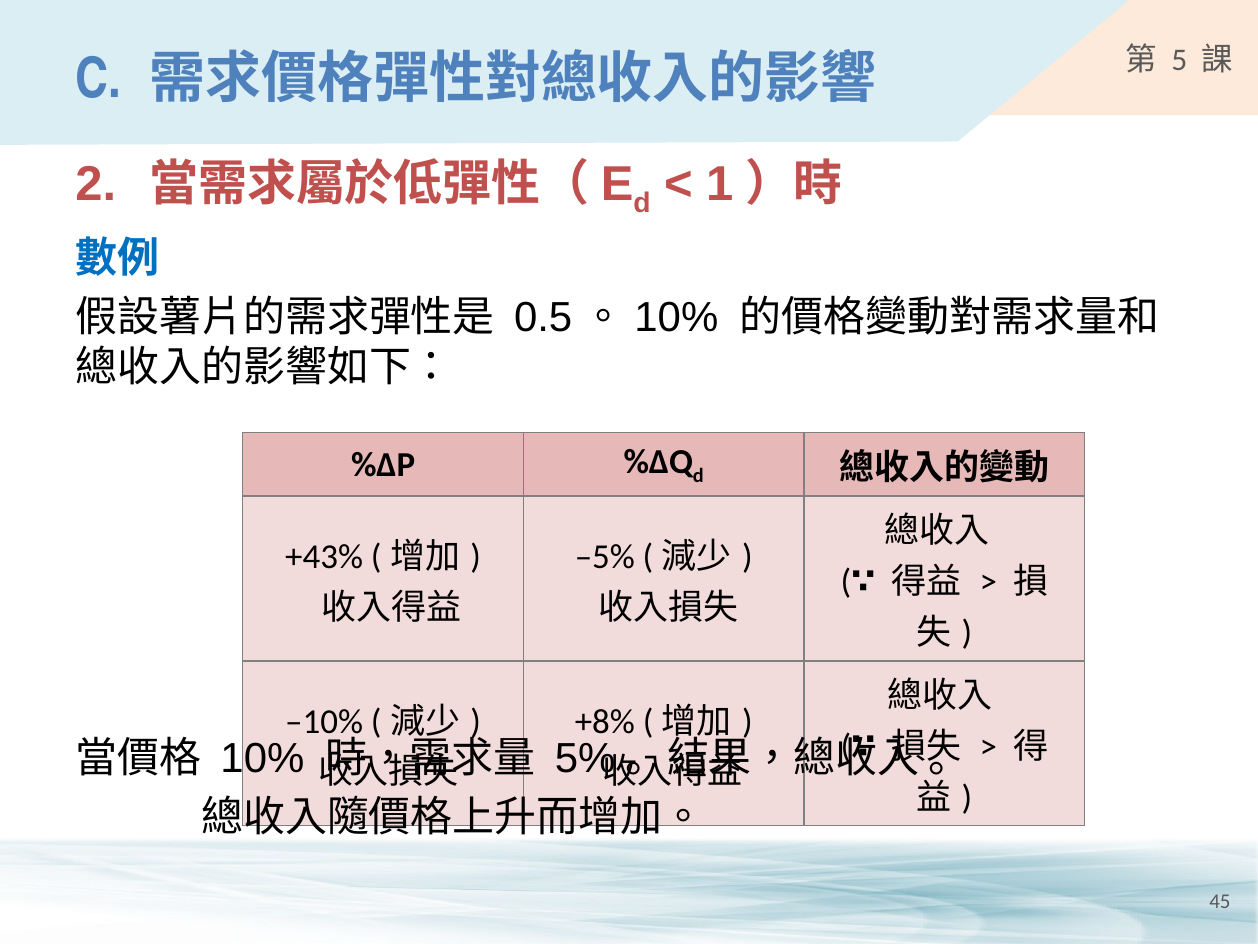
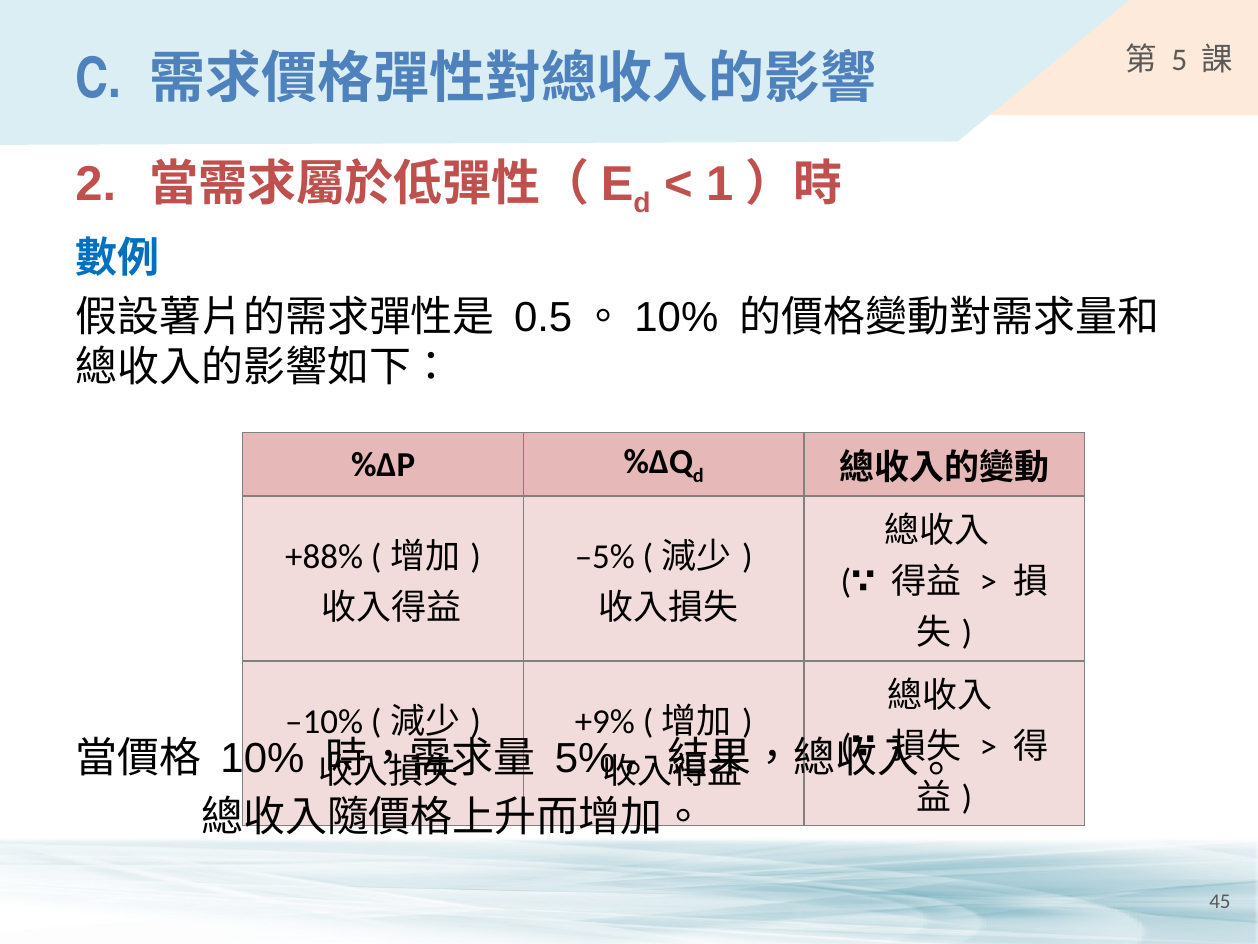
+43%: +43% -> +88% (324, 556)
+8%: +8% -> +9% (605, 721)
